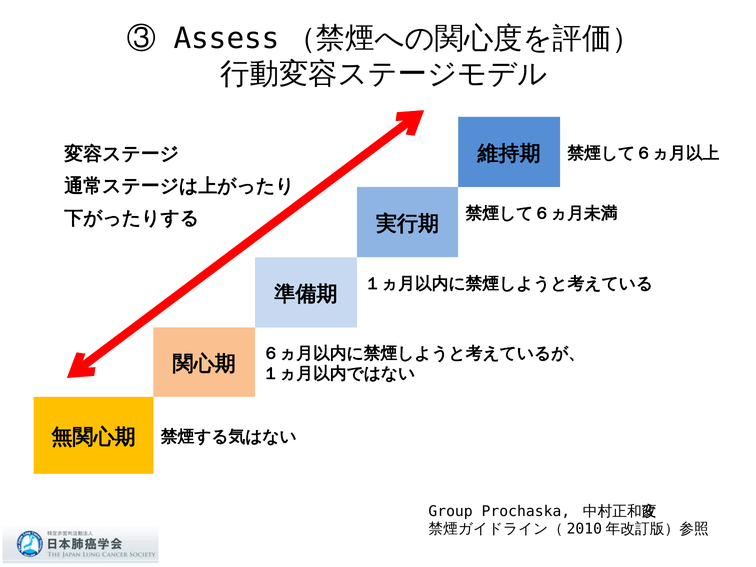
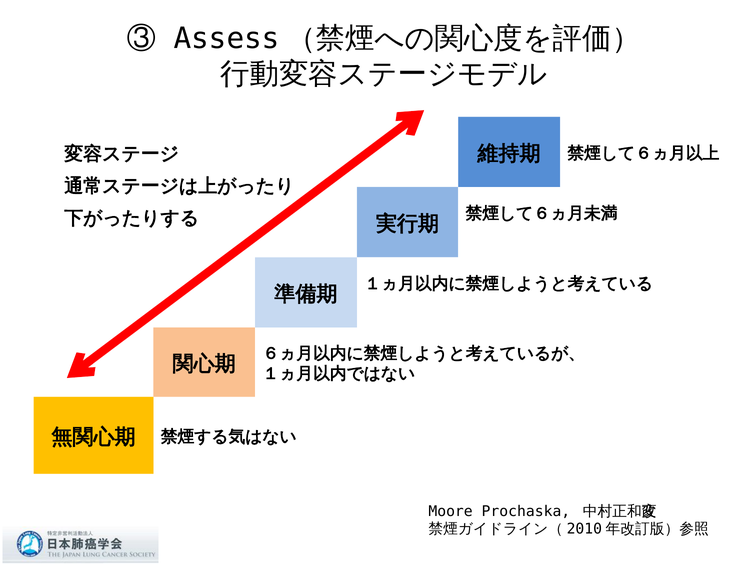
Group: Group -> Moore (451, 511)
